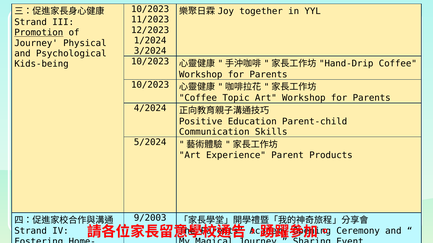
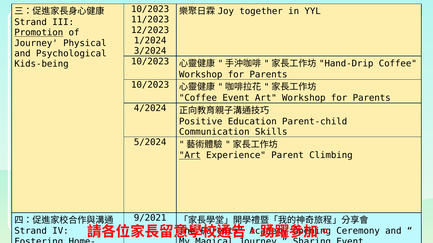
Coffee Topic: Topic -> Event (236, 98)
Art underline: none -> present (190, 156)
Parent Products: Products -> Climbing (331, 156)
9/2003: 9/2003 -> 9/2021 (150, 219)
